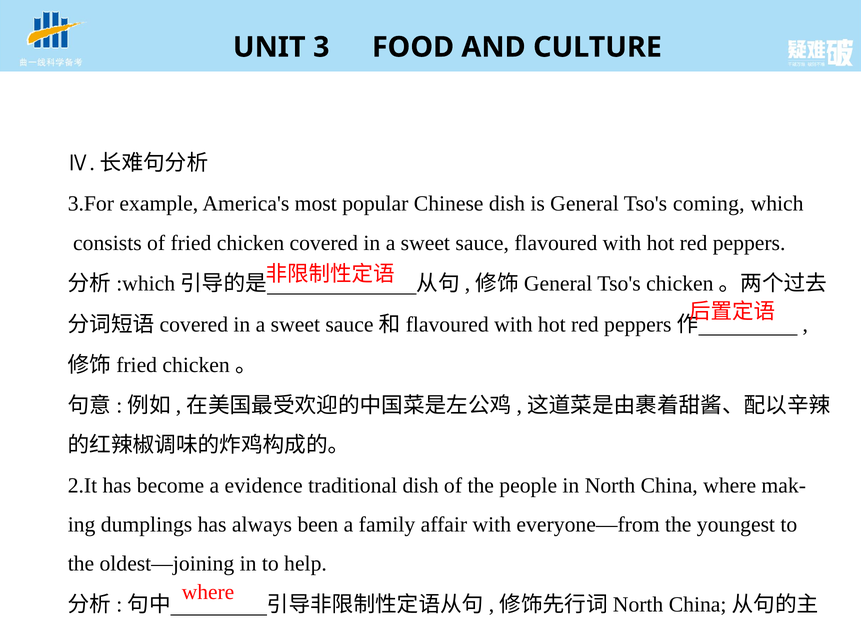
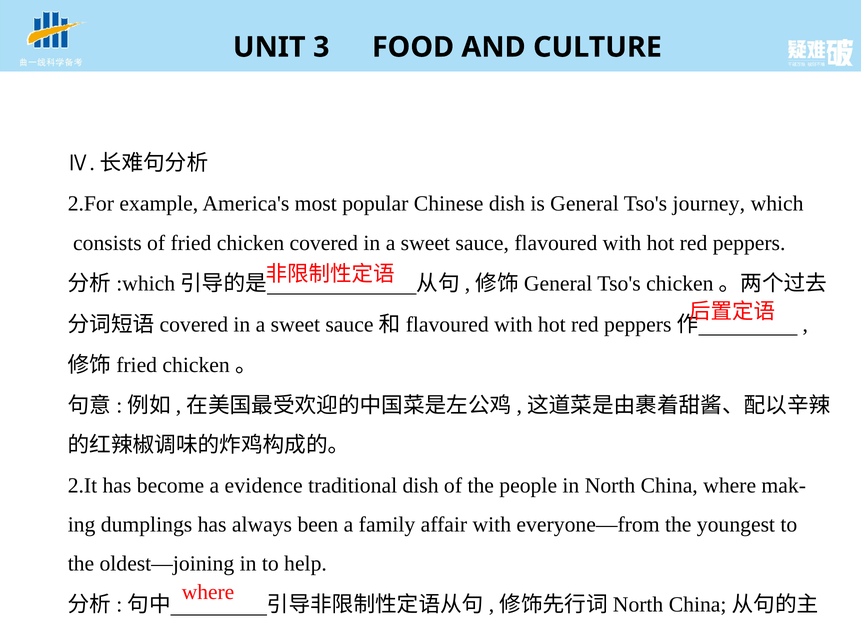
3.For: 3.For -> 2.For (91, 204)
coming: coming -> journey (709, 204)
